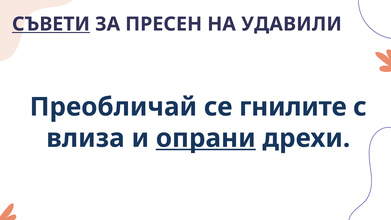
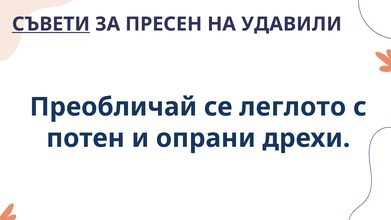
гнилите: гнилите -> леглото (293, 107)
влиза: влиза -> потен (86, 138)
опрани underline: present -> none (206, 138)
